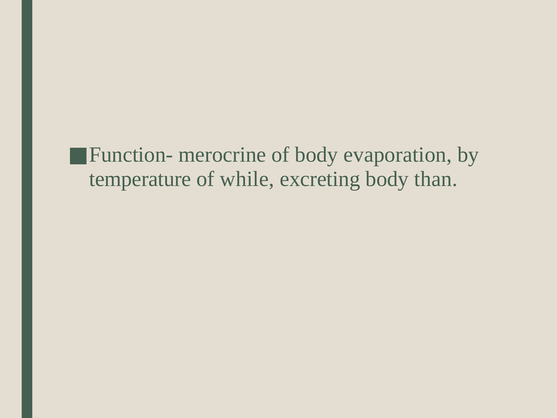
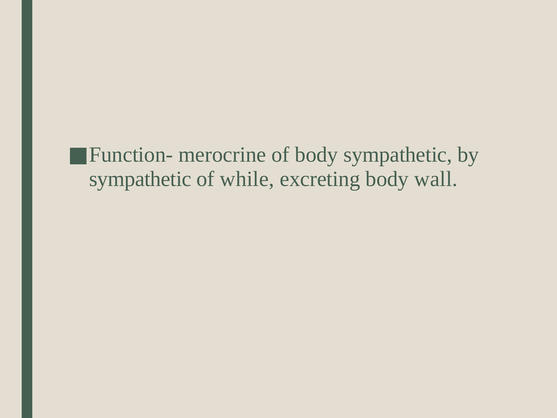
body evaporation: evaporation -> sympathetic (398, 154)
temperature: temperature -> sympathetic (140, 179)
than: than -> wall (436, 179)
